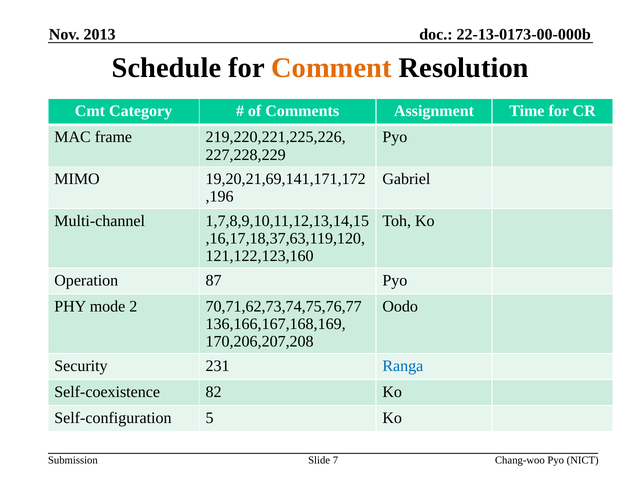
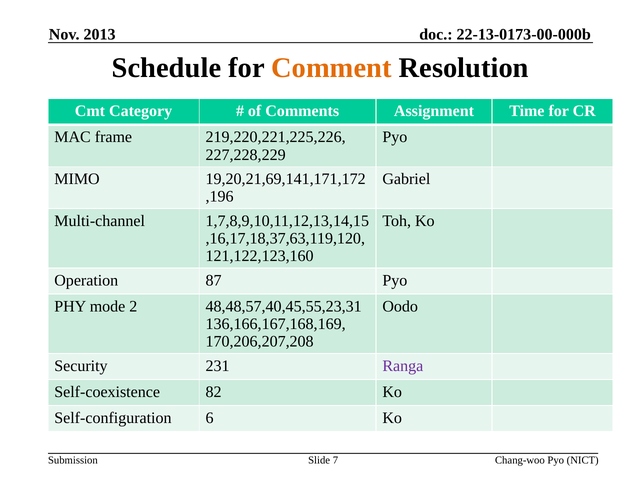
70,71,62,73,74,75,76,77: 70,71,62,73,74,75,76,77 -> 48,48,57,40,45,55,23,31 (284, 307)
Ranga colour: blue -> purple (403, 366)
5: 5 -> 6 (210, 418)
